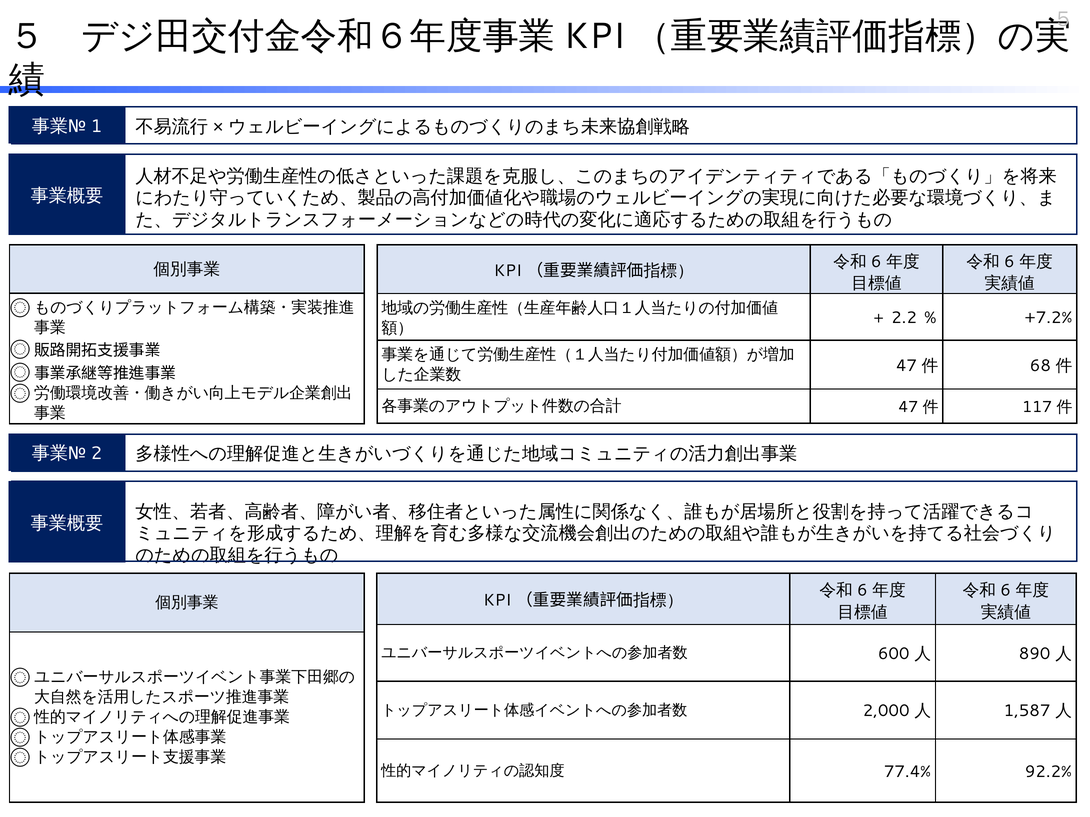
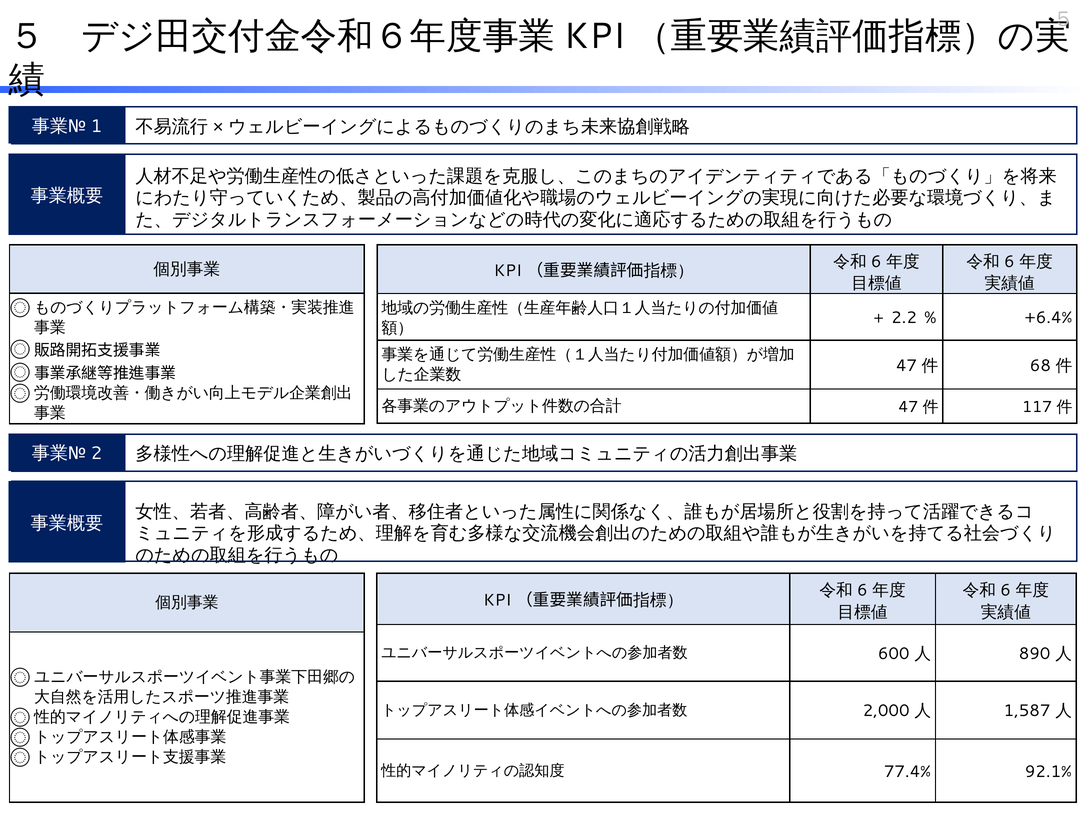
+7.2%: +7.2% -> +6.4% (1048, 318)
92.2%: 92.2% -> 92.1% (1048, 772)
